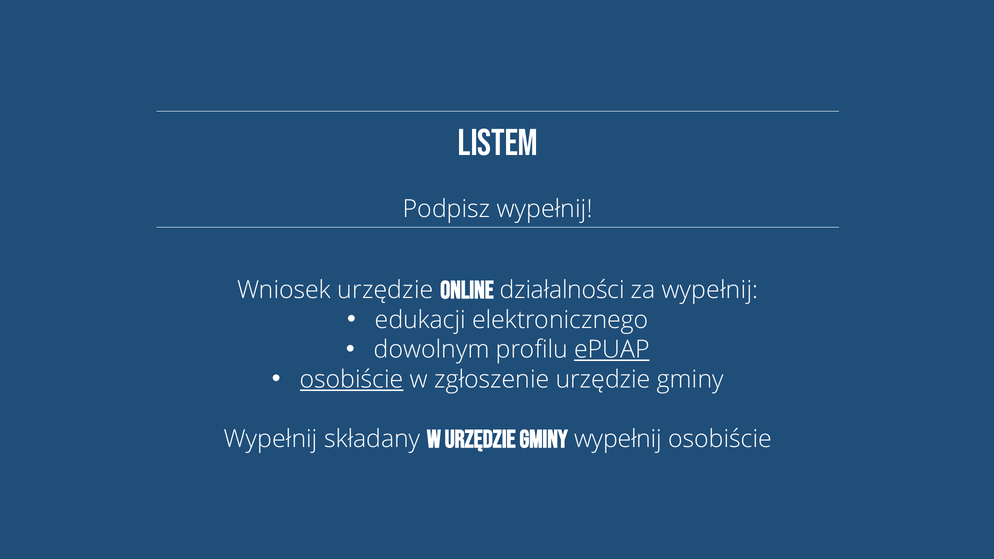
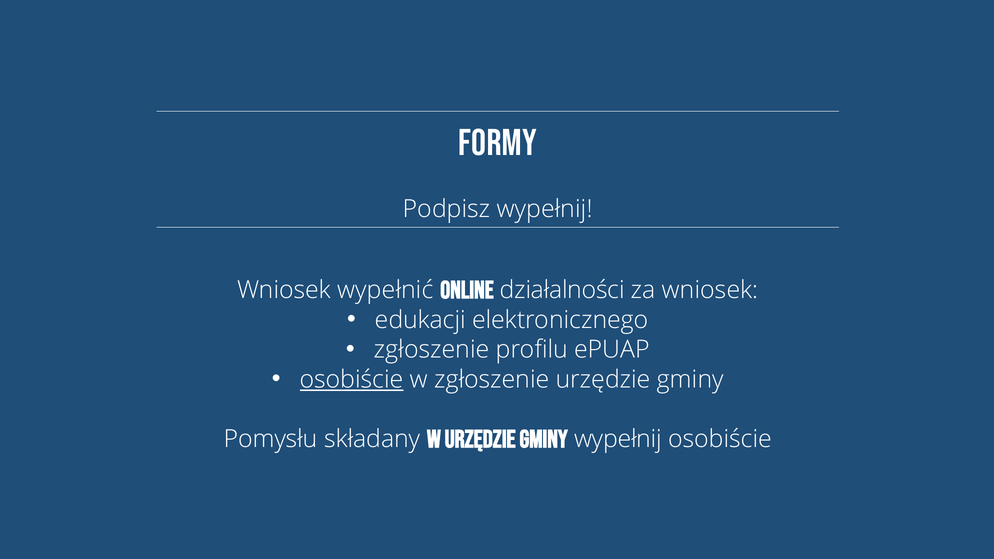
listem: listem -> formy (498, 143)
Wniosek urzędzie: urzędzie -> wypełnić (385, 290)
za wypełnij: wypełnij -> wniosek (710, 290)
dowolnym: dowolnym -> zgłoszenie (432, 350)
ePUAP underline: present -> none (612, 350)
Wypełnij: Wypełnij -> Pomysłu (271, 439)
